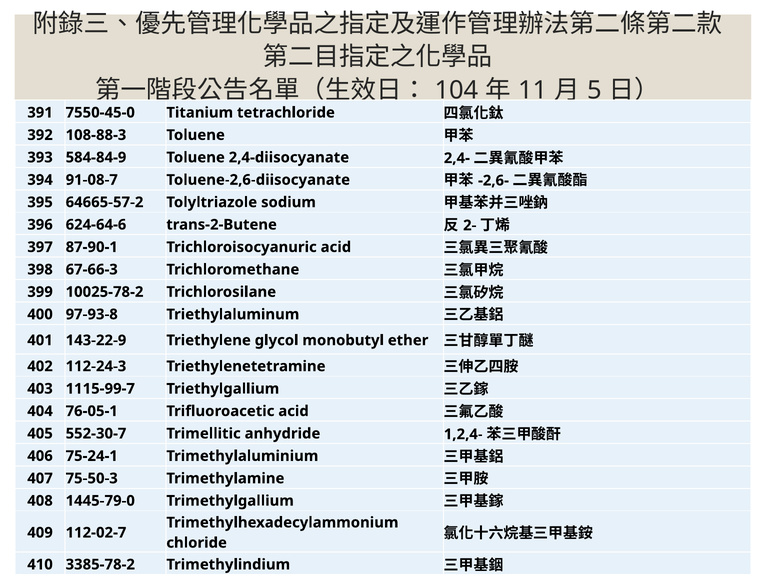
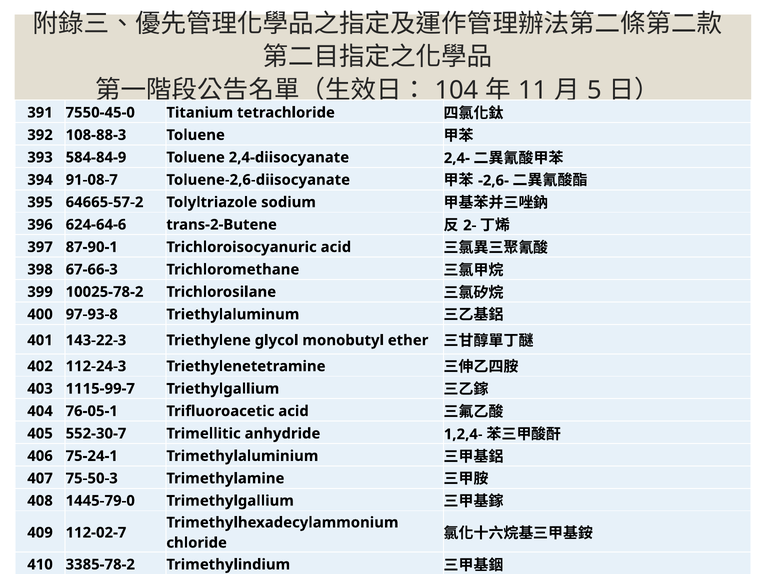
143-22-9: 143-22-9 -> 143-22-3 (96, 341)
